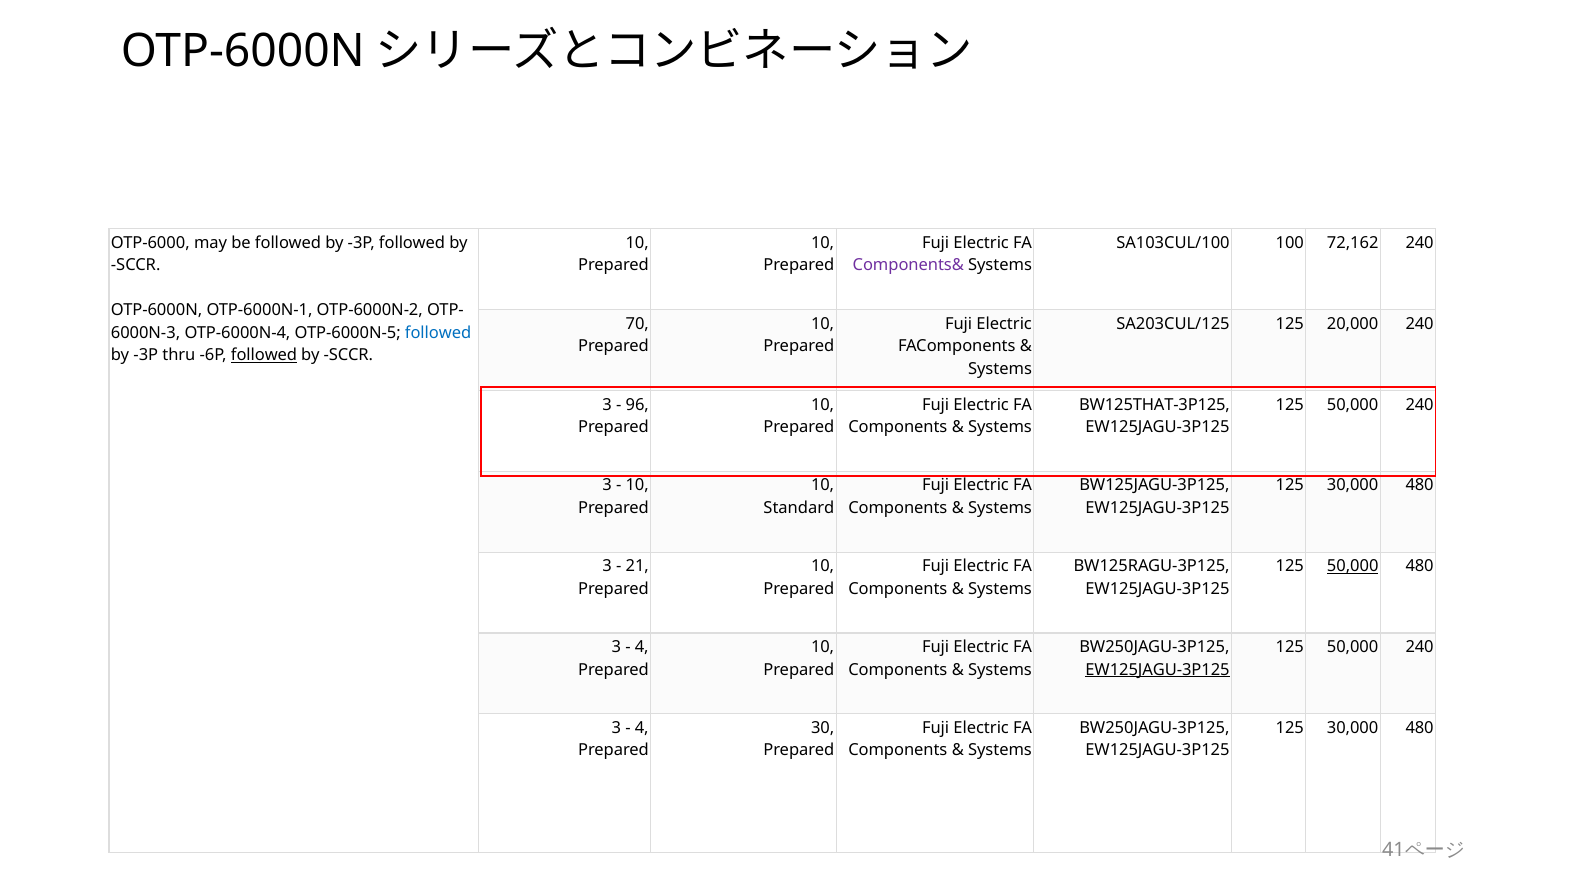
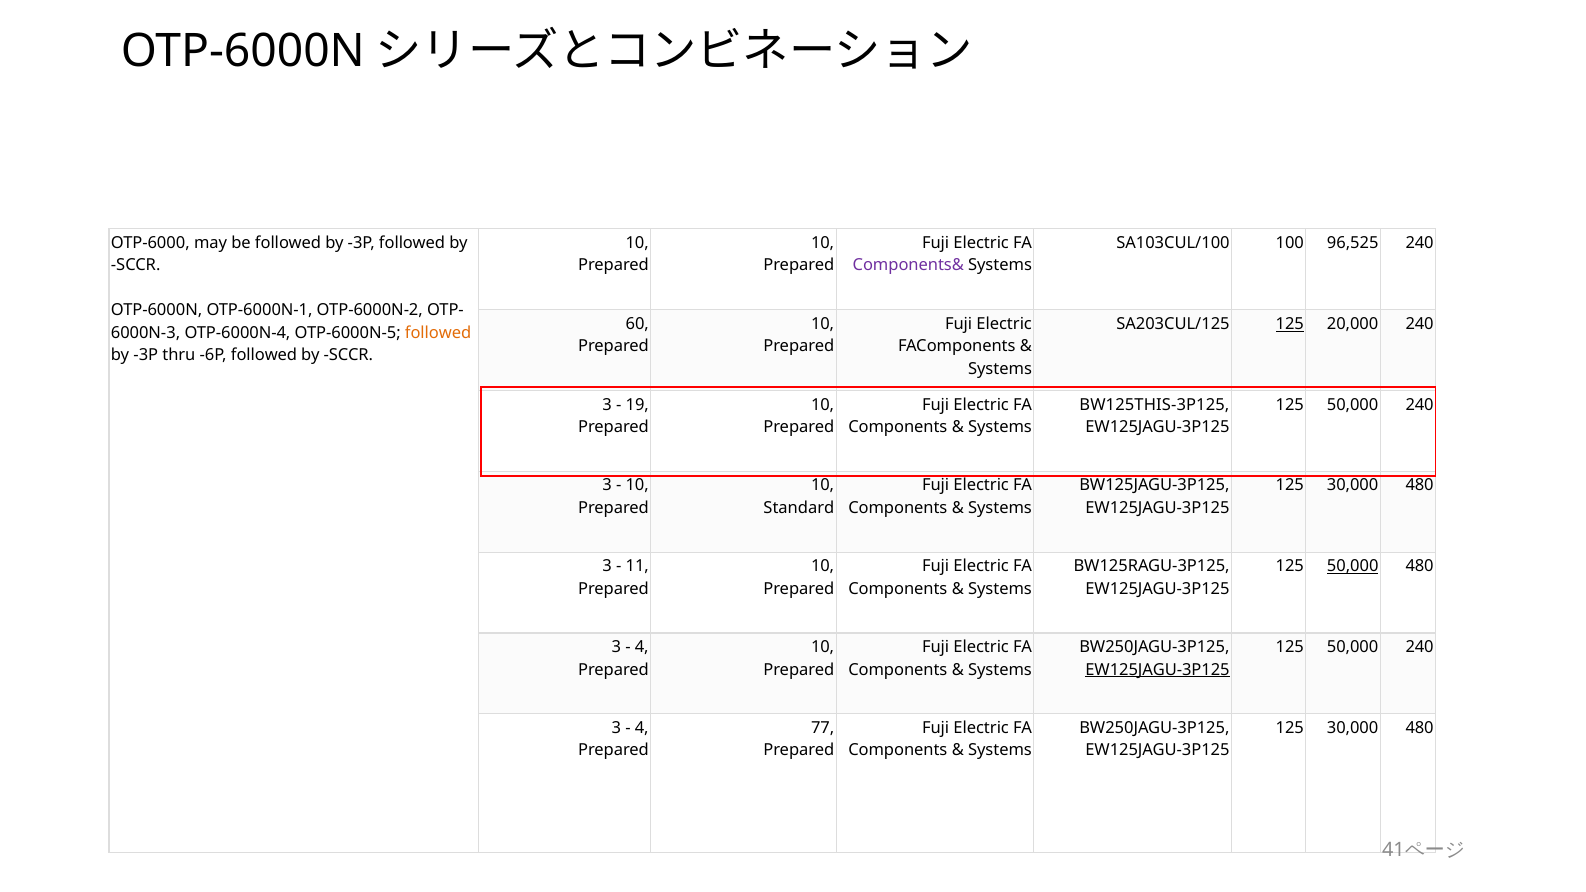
72,162: 72,162 -> 96,525 (1353, 243)
70: 70 -> 60 (637, 324)
125 underline: none -> present (1290, 324)
followed colour: blue -> orange (438, 333)
followed underline: present -> none (264, 355)
96: 96 -> 19 (637, 405)
BW125THAT-3P125: BW125THAT-3P125 -> BW125THIS-3P125 (1154, 405)
21: 21 -> 11 (637, 566)
30: 30 -> 77 (823, 728)
